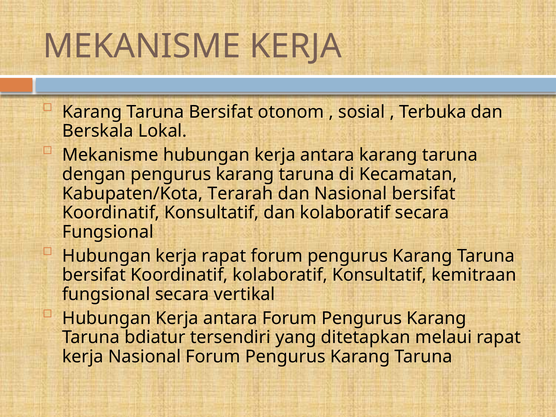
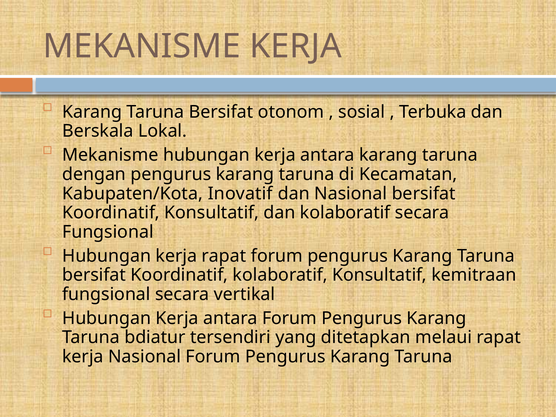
Terarah: Terarah -> Inovatif (240, 193)
